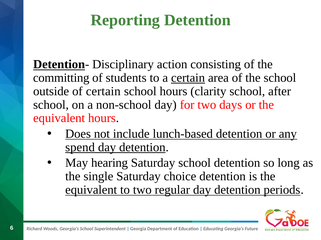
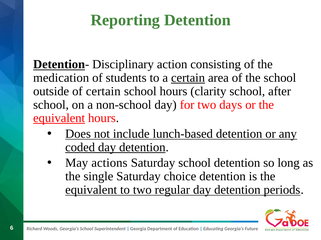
committing: committing -> medication (61, 78)
equivalent underline: none -> present (59, 118)
spend: spend -> coded (80, 148)
hearing: hearing -> actions (109, 163)
